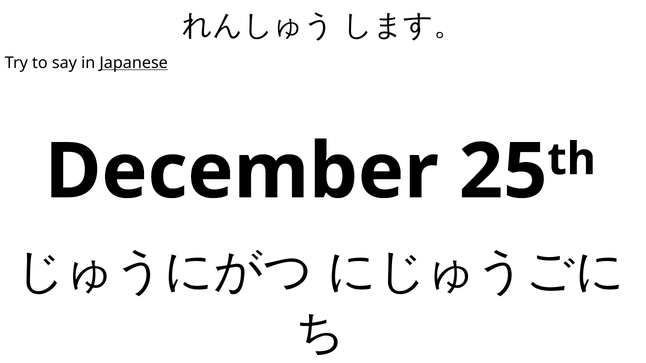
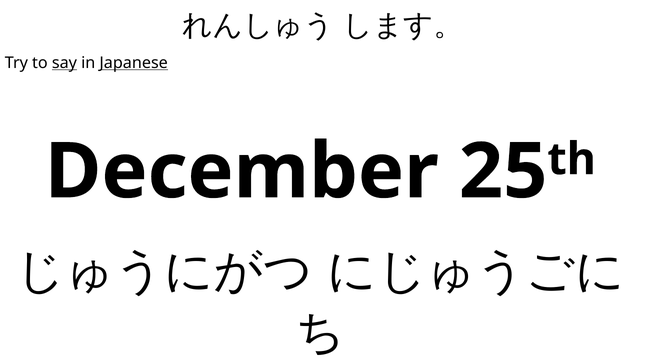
say underline: none -> present (64, 63)
